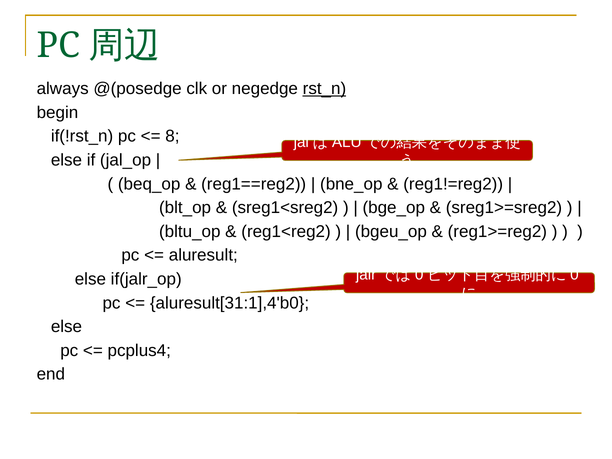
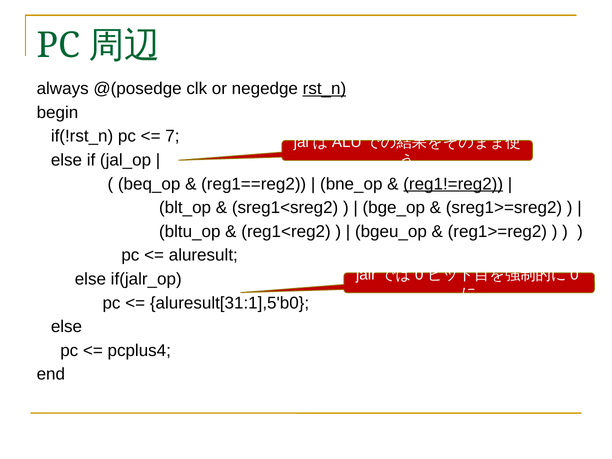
8: 8 -> 7 (172, 136)
reg1!=reg2 underline: none -> present (453, 184)
aluresult[31:1],4'b0: aluresult[31:1],4'b0 -> aluresult[31:1],5'b0 (230, 303)
